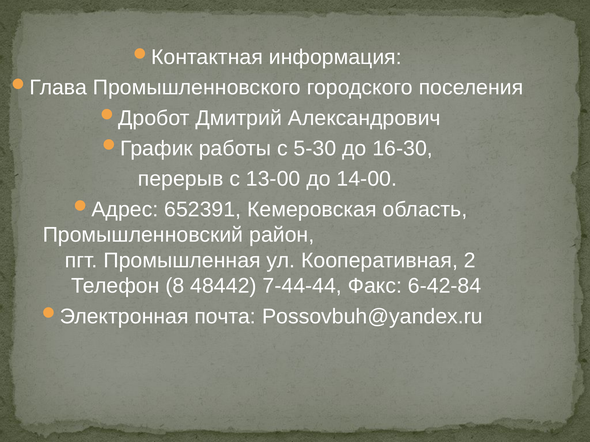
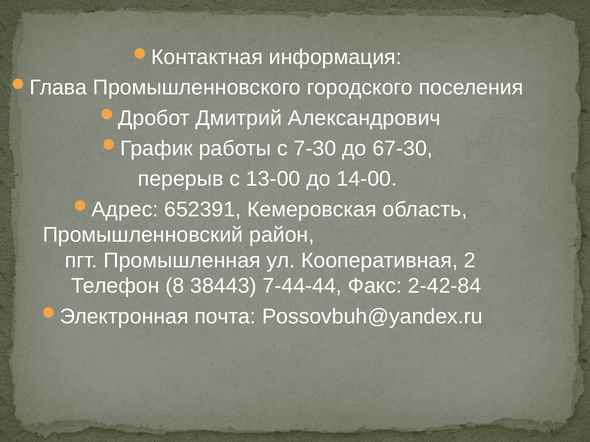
5-30: 5-30 -> 7-30 (315, 149)
16-30: 16-30 -> 67-30 (403, 149)
48442: 48442 -> 38443 (223, 286)
6-42-84: 6-42-84 -> 2-42-84 (445, 286)
